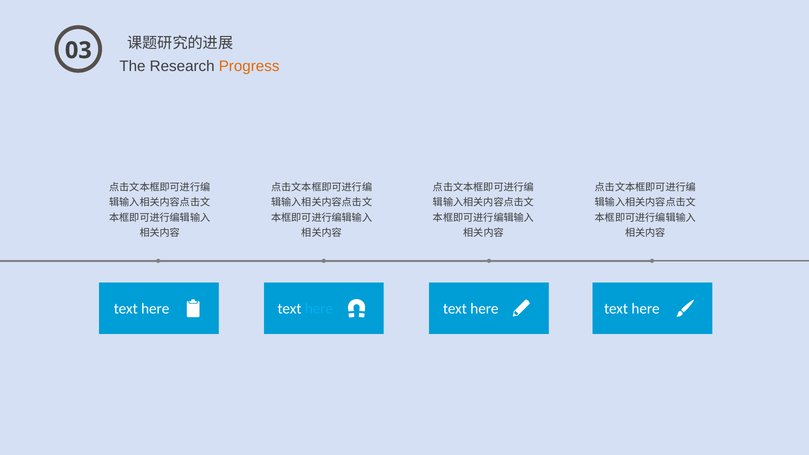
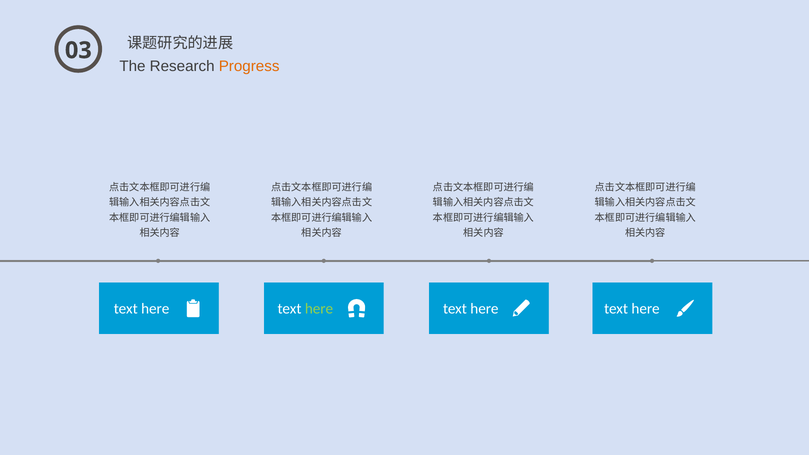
here colour: light blue -> light green (319, 309)
